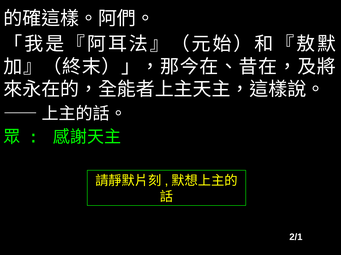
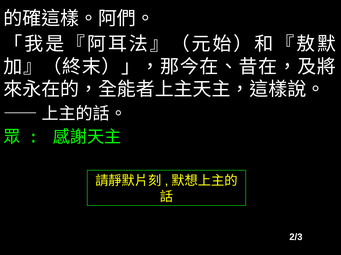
2/1: 2/1 -> 2/3 (296, 238)
